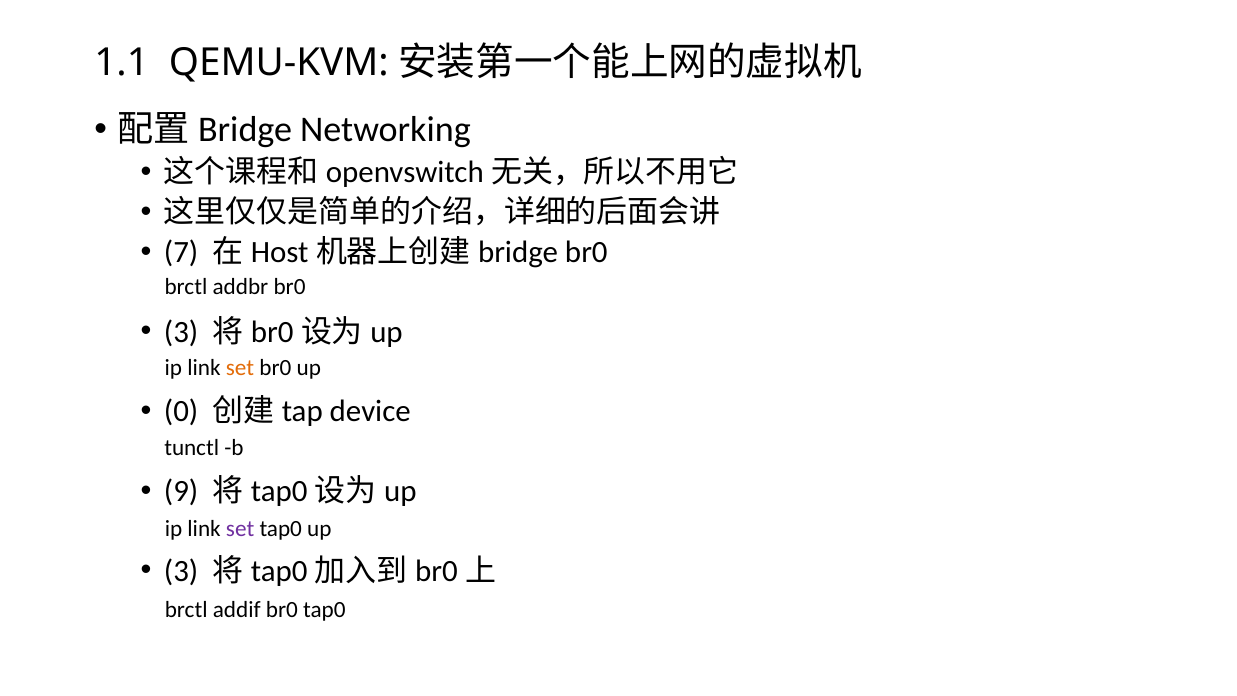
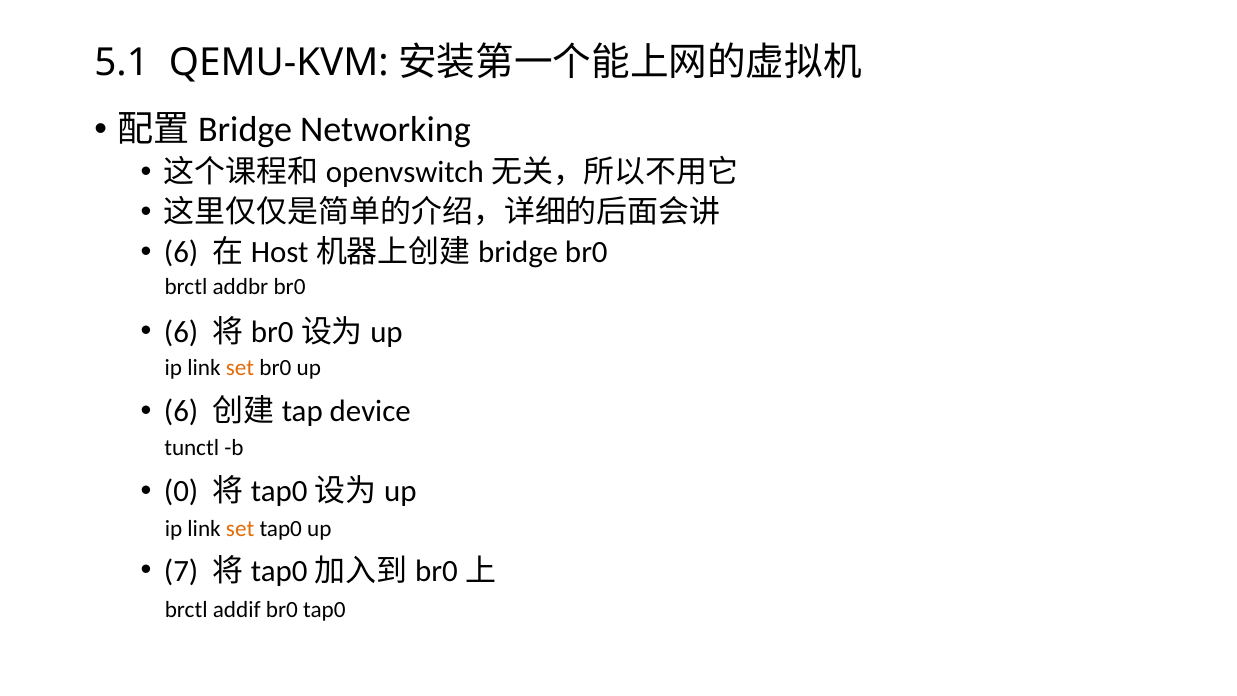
1.1: 1.1 -> 5.1 (122, 62)
7: 7 -> 6 (181, 252)
3: 3 -> 6 (181, 332)
0: 0 -> 6 (181, 411)
9: 9 -> 0 (181, 491)
set colour: purple -> orange (240, 529)
3: 3 -> 7 (181, 571)
